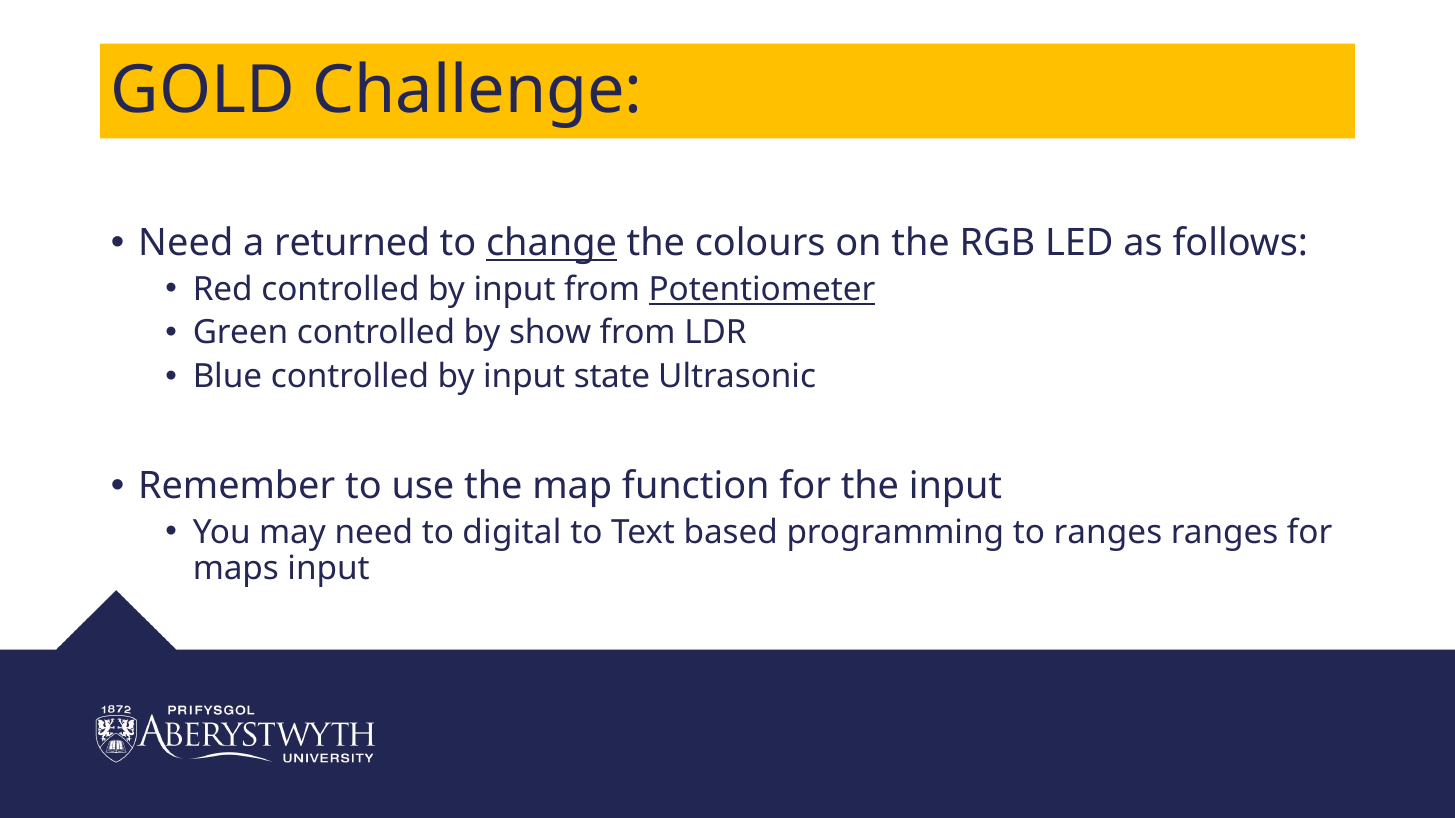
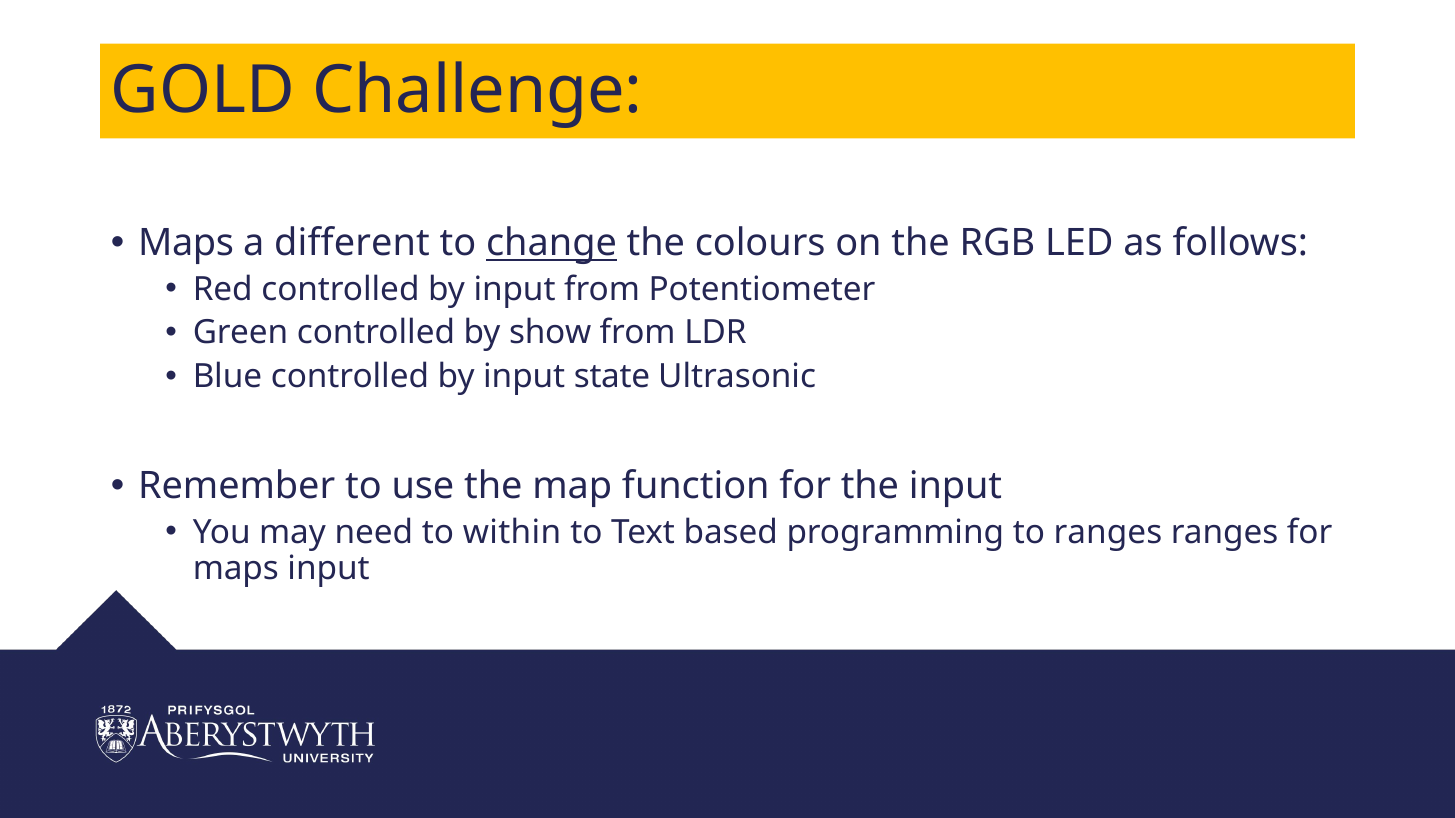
Need: Need -> Maps (186, 244)
returned: returned -> different (352, 244)
Potentiometer underline: present -> none (762, 290)
digital: digital -> within (512, 532)
